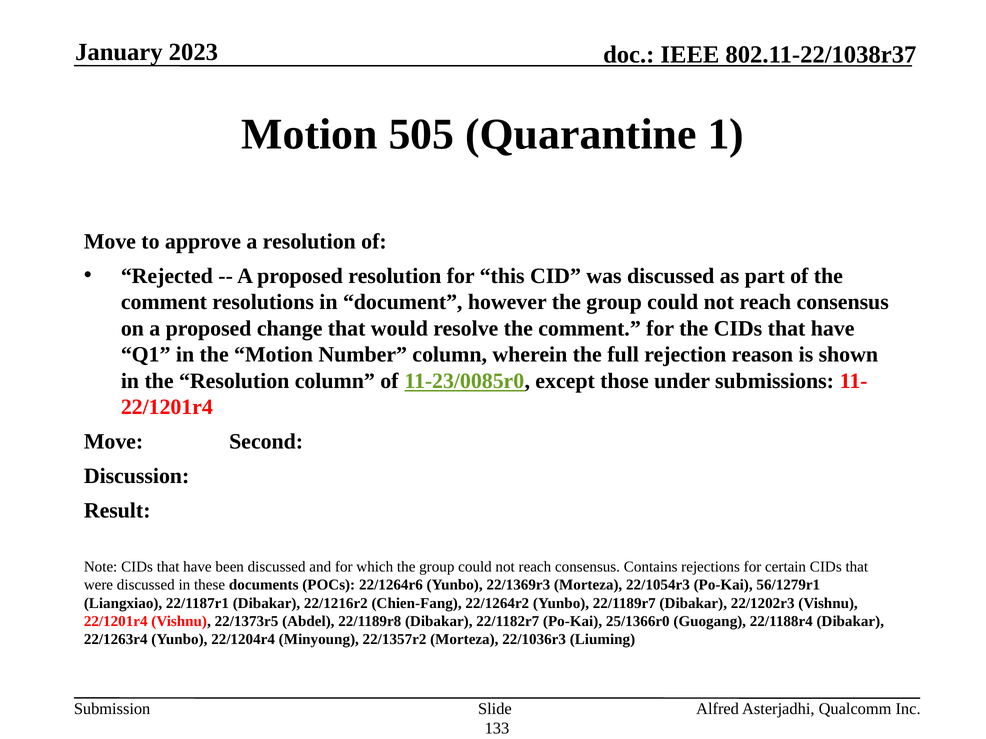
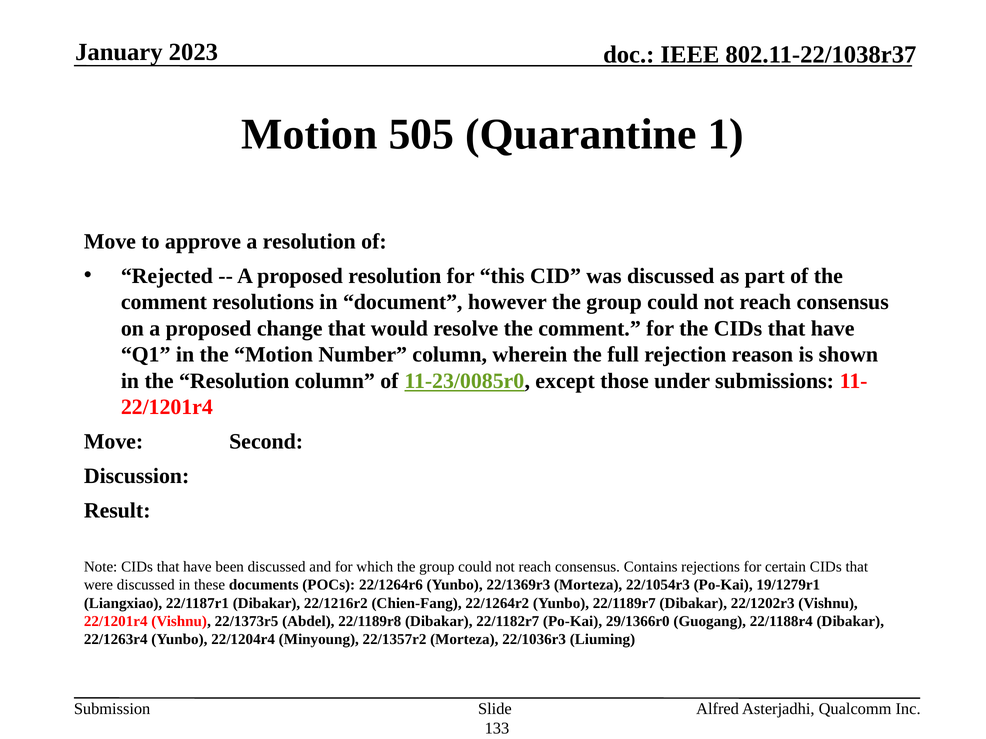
56/1279r1: 56/1279r1 -> 19/1279r1 (788, 585)
25/1366r0: 25/1366r0 -> 29/1366r0 (638, 622)
